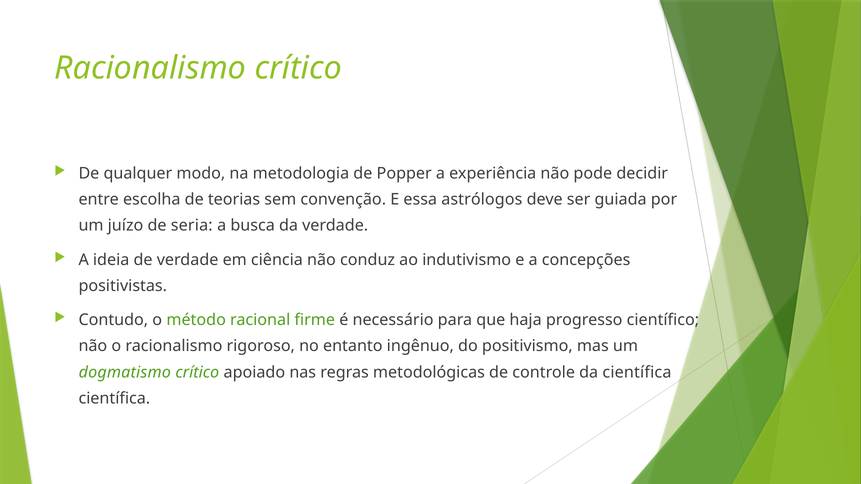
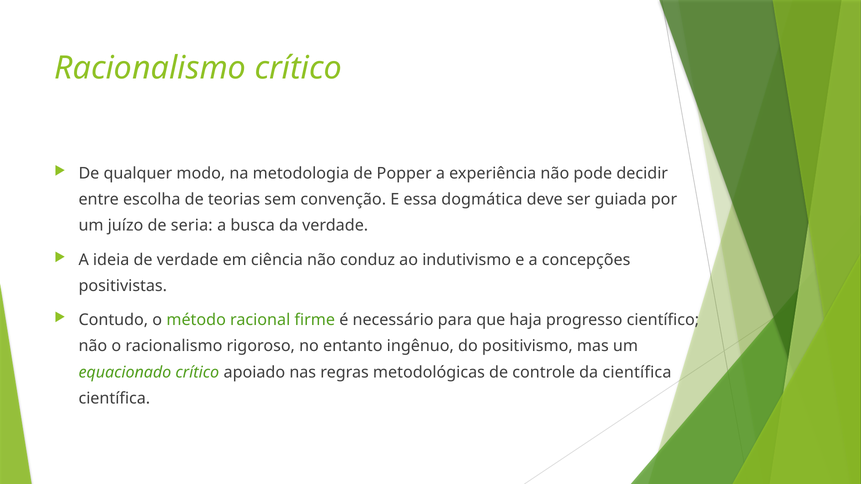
astrólogos: astrólogos -> dogmática (482, 200)
dogmatismo: dogmatismo -> equacionado (125, 372)
